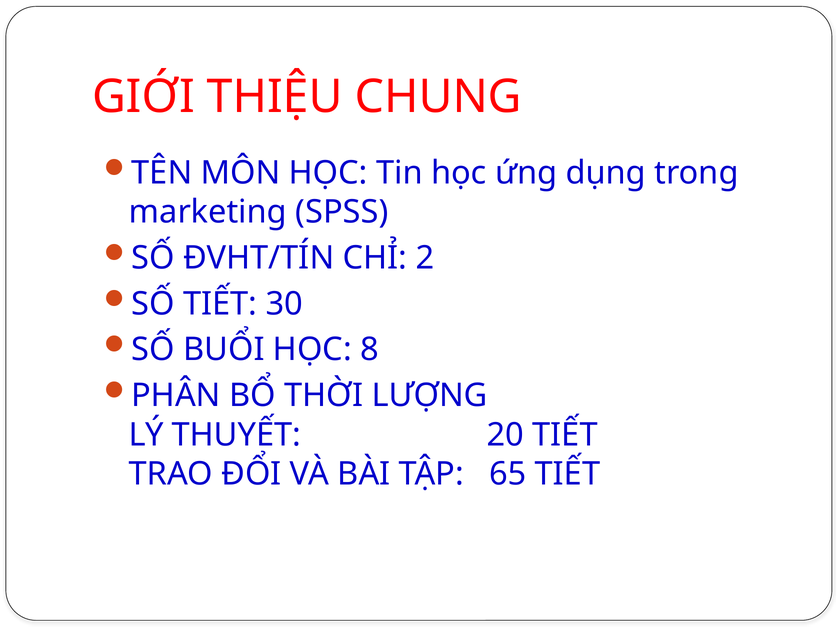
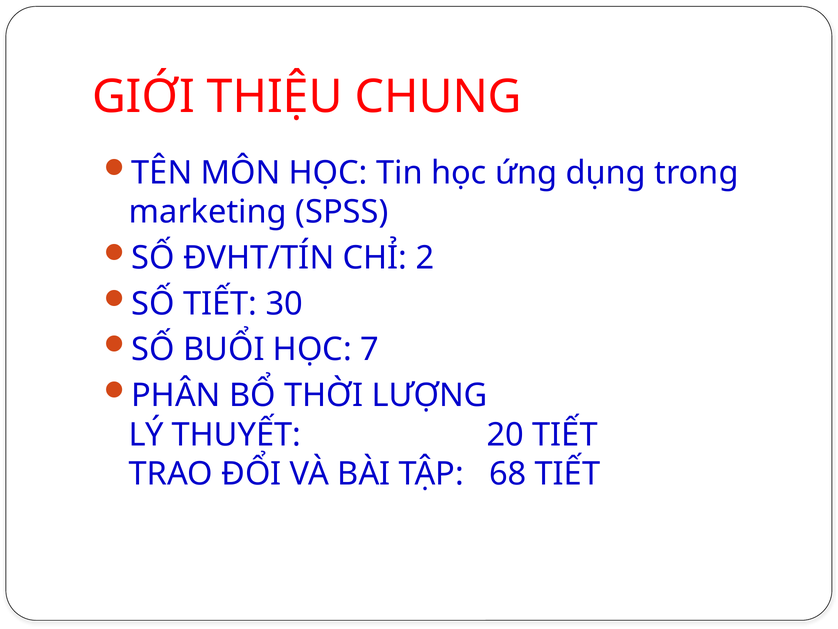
8: 8 -> 7 (369, 349)
65: 65 -> 68 (508, 474)
